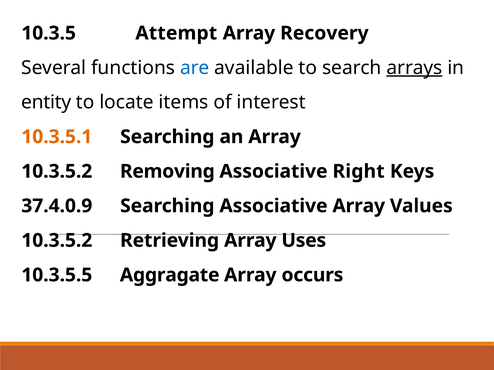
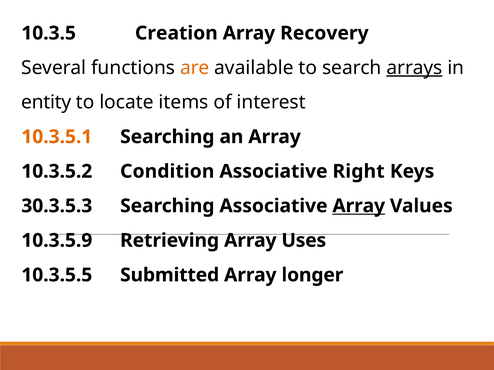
Attempt: Attempt -> Creation (176, 33)
are colour: blue -> orange (195, 68)
Removing: Removing -> Condition (167, 172)
37.4.0.9: 37.4.0.9 -> 30.3.5.3 (57, 206)
Array underline: none -> present (359, 206)
10.3.5.2: 10.3.5.2 -> 10.3.5.9 (57, 241)
Aggragate: Aggragate -> Submitted (170, 275)
occurs: occurs -> longer (312, 275)
